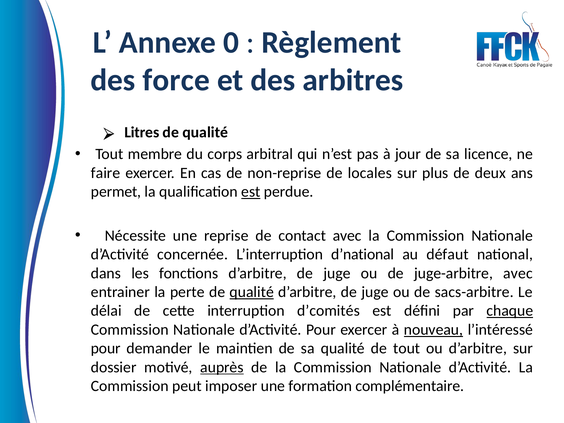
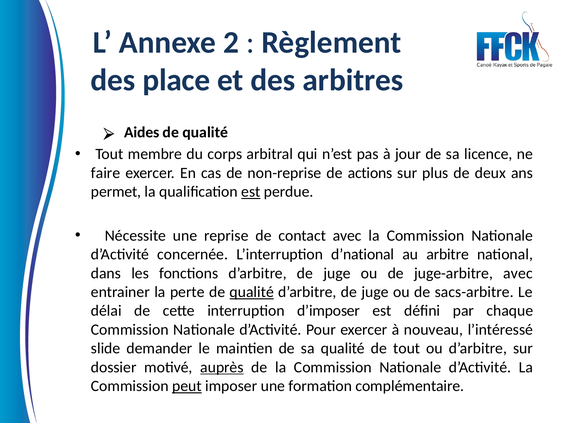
0: 0 -> 2 (231, 43)
force: force -> place (176, 80)
Litres: Litres -> Aides (142, 132)
locales: locales -> actions (370, 173)
défaut: défaut -> arbitre (448, 254)
d’comités: d’comités -> d’imposer (329, 311)
chaque underline: present -> none (510, 311)
nouveau underline: present -> none (434, 330)
pour: pour -> slide (106, 348)
peut underline: none -> present (187, 386)
